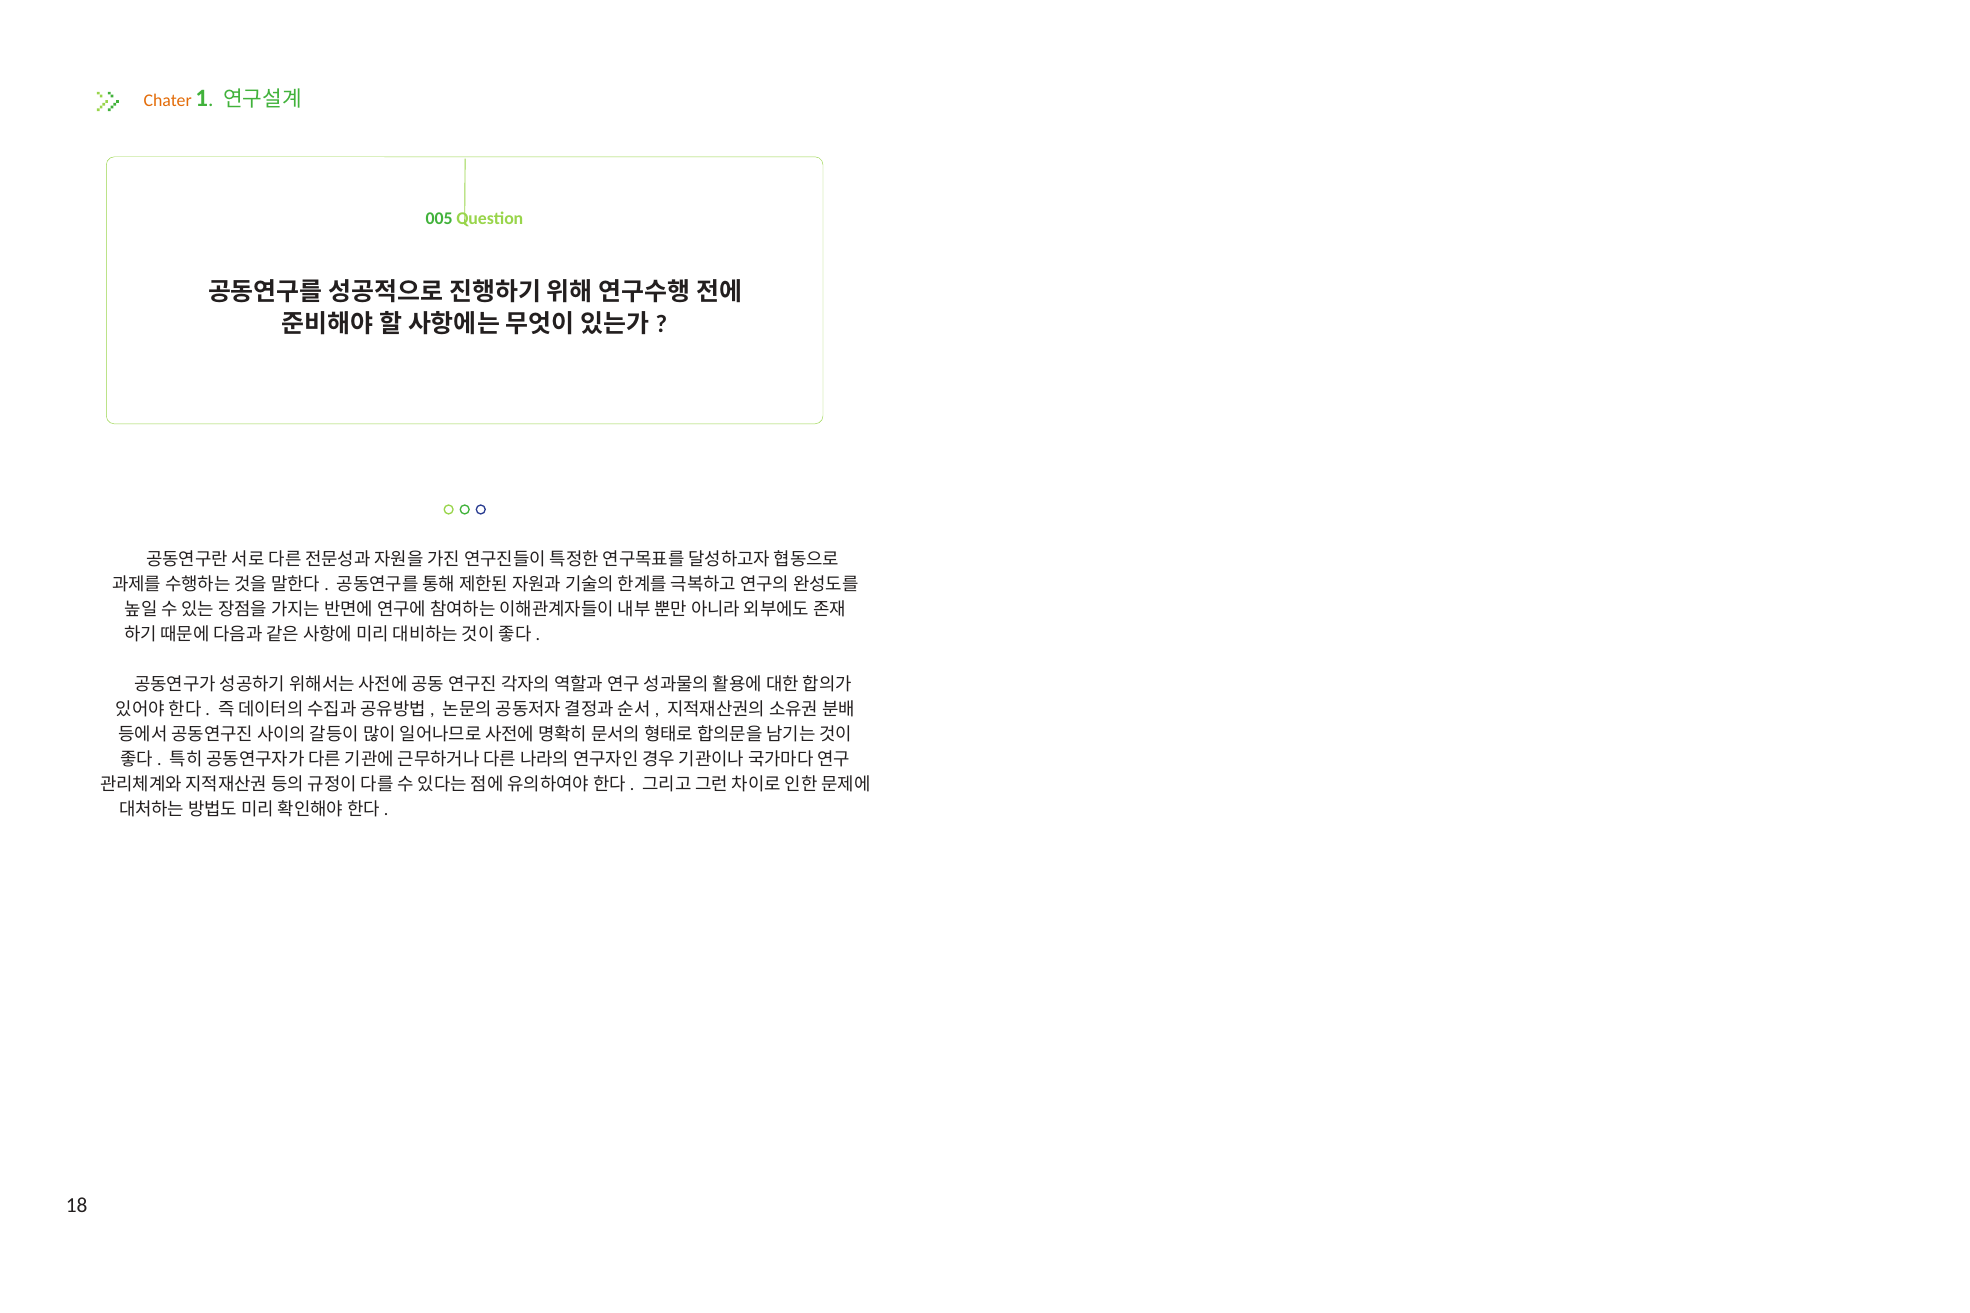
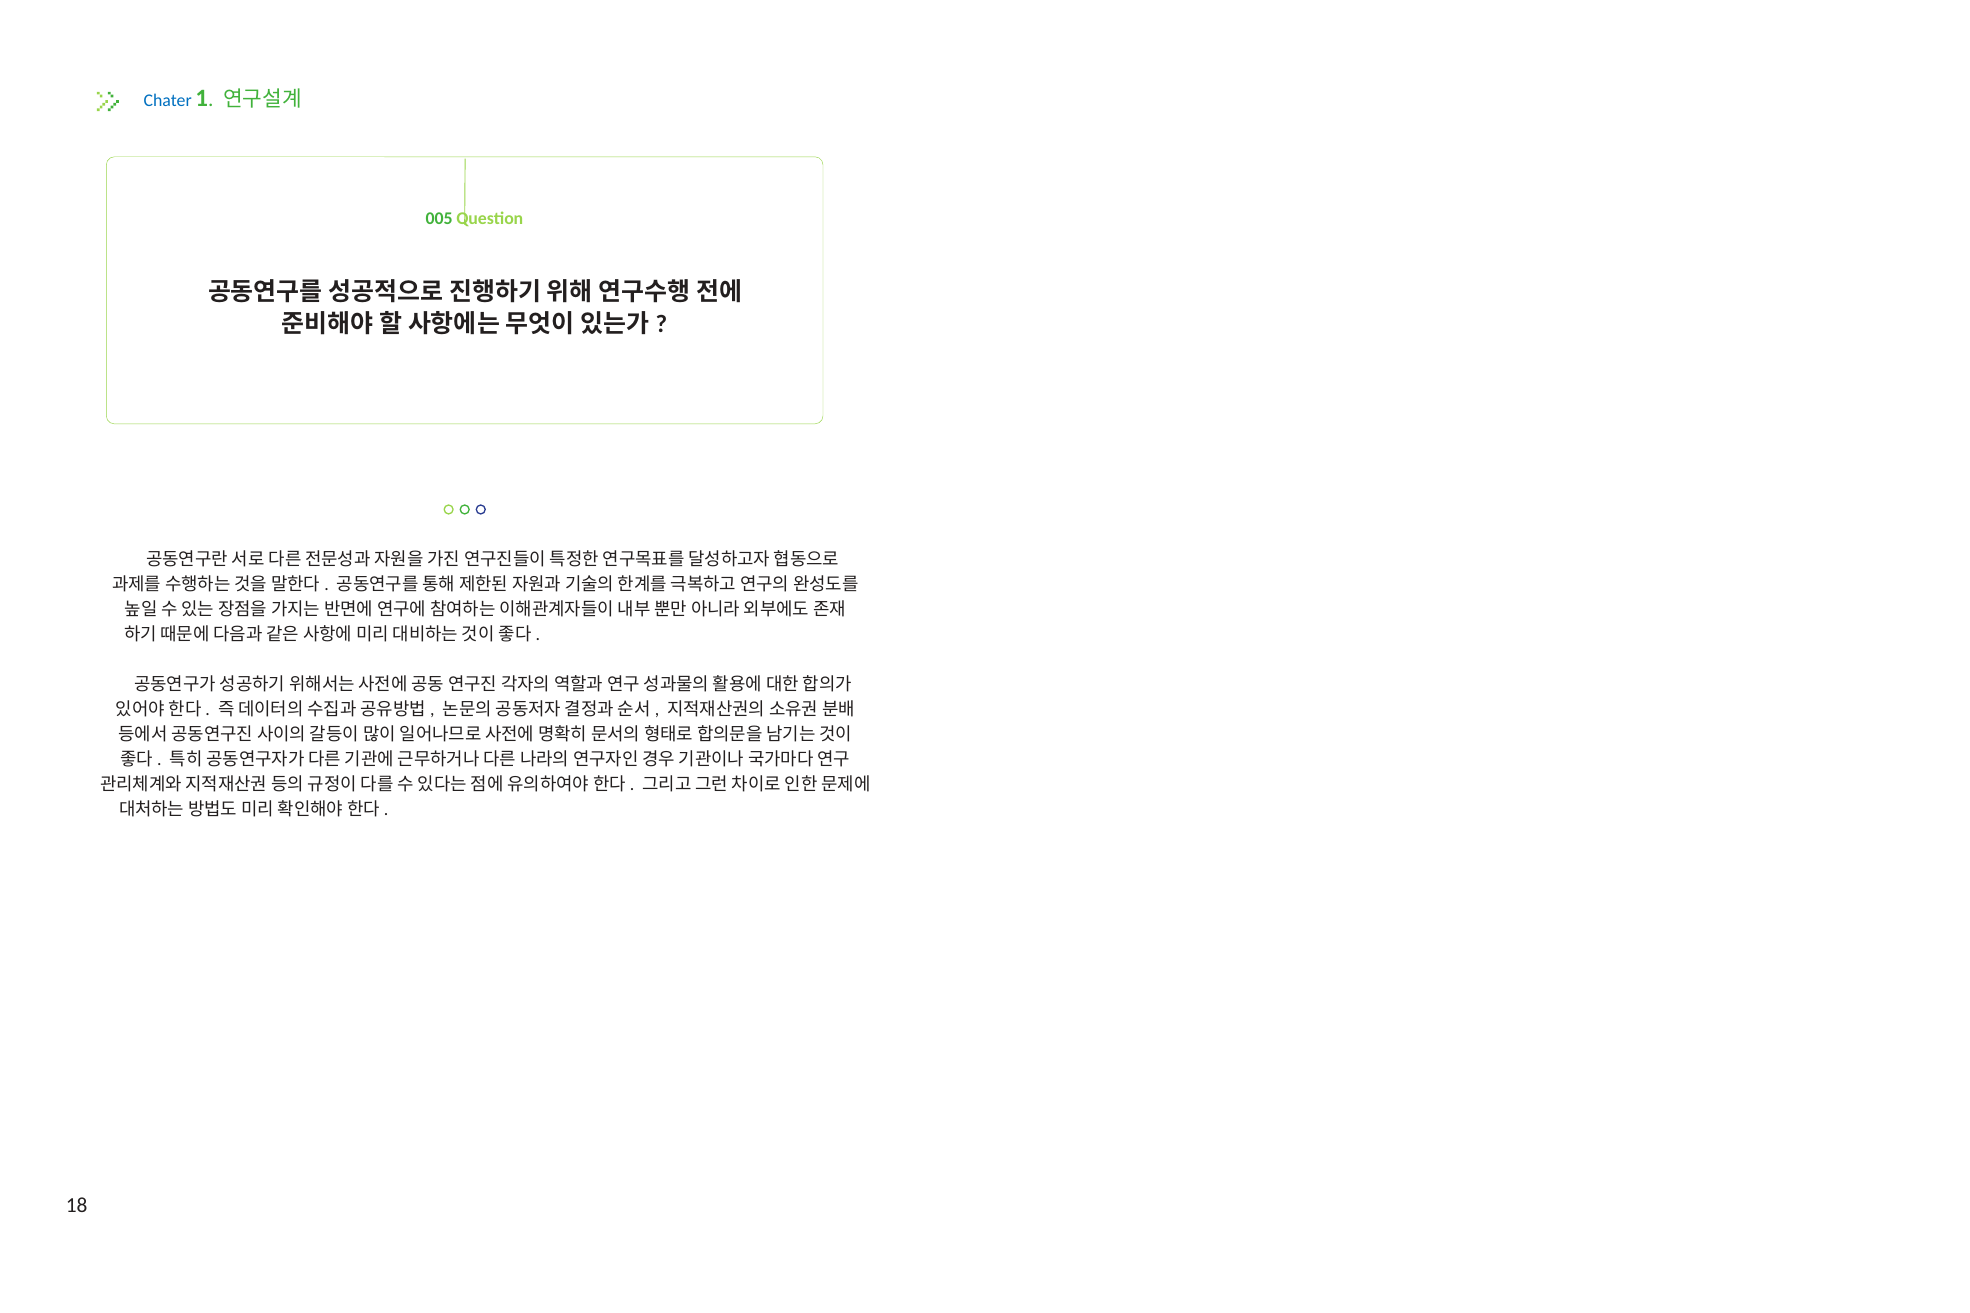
Chater colour: orange -> blue (168, 101)
